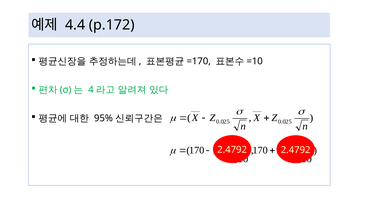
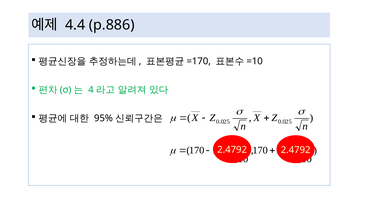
p.172: p.172 -> p.886 (112, 25)
